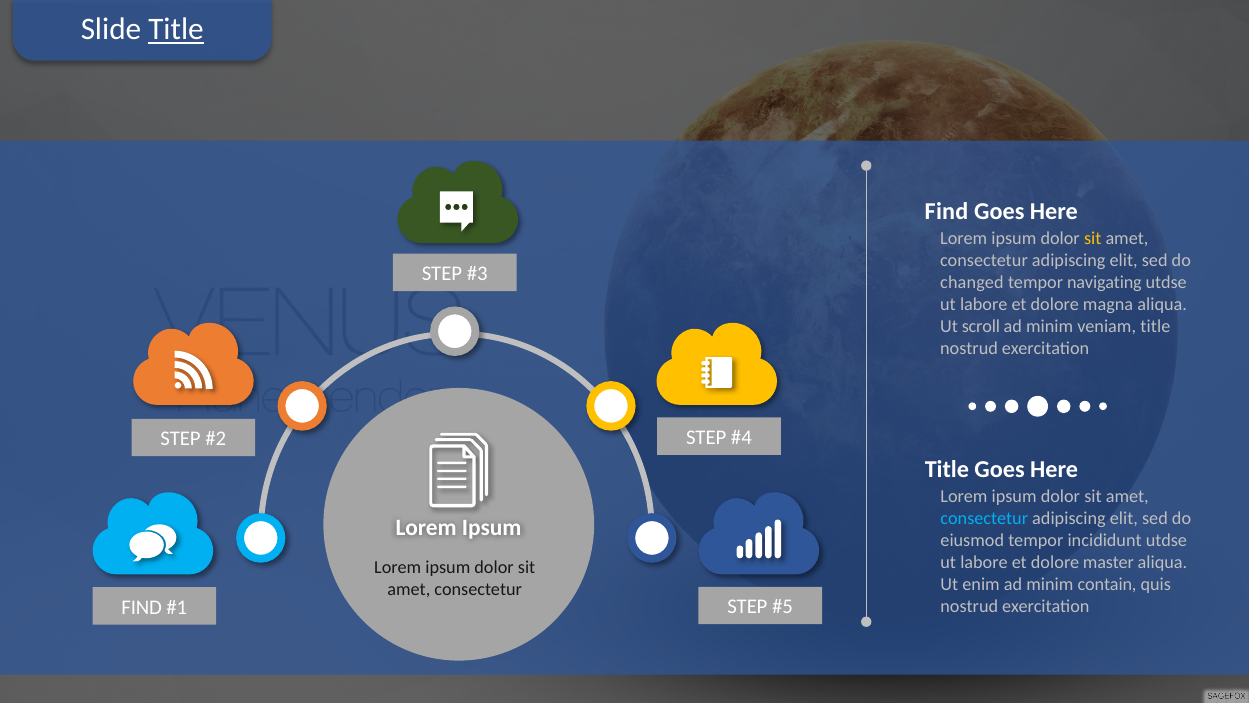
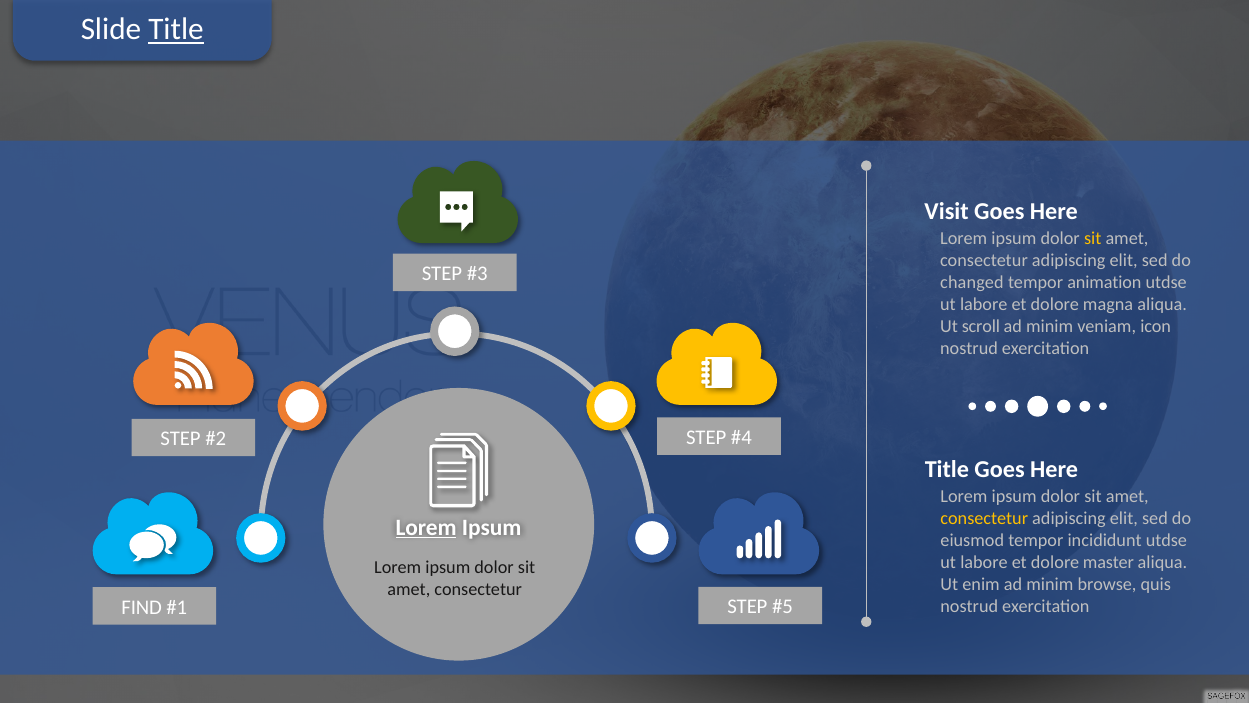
Find: Find -> Visit (947, 212)
navigating: navigating -> animation (1104, 282)
veniam title: title -> icon (1156, 326)
consectetur colour: light blue -> yellow (984, 518)
Lorem underline: none -> present (426, 527)
contain: contain -> browse (1107, 584)
